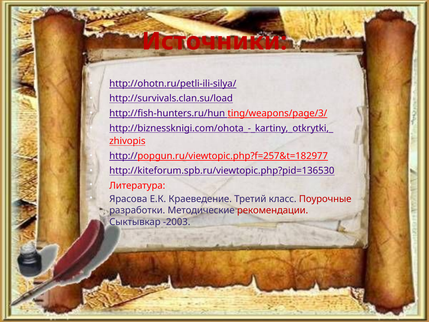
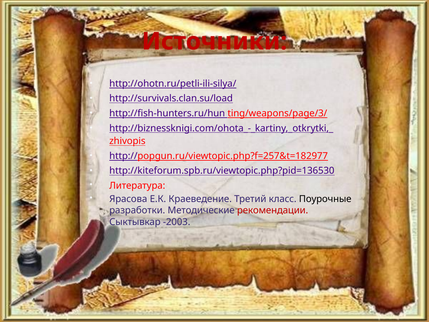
Поурочные colour: red -> black (325, 199)
